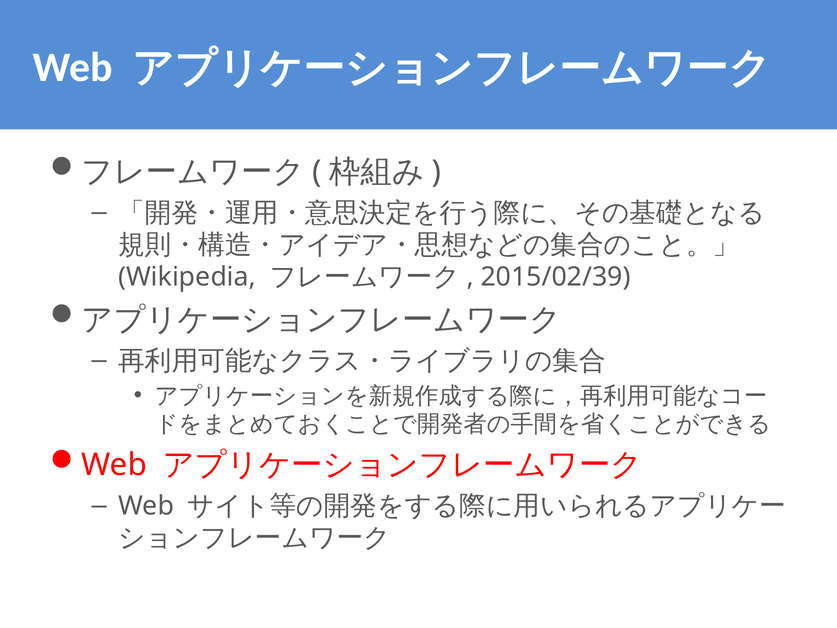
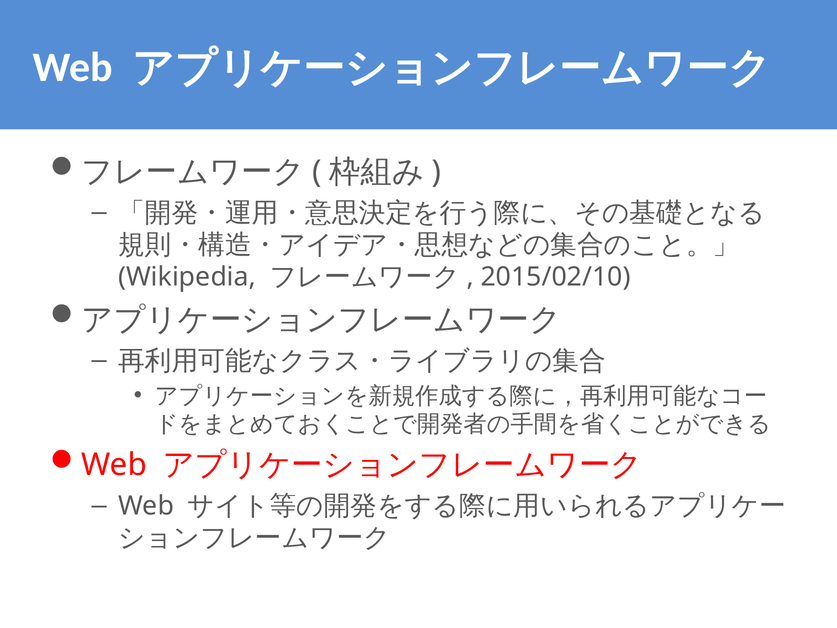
2015/02/39: 2015/02/39 -> 2015/02/10 (556, 277)
